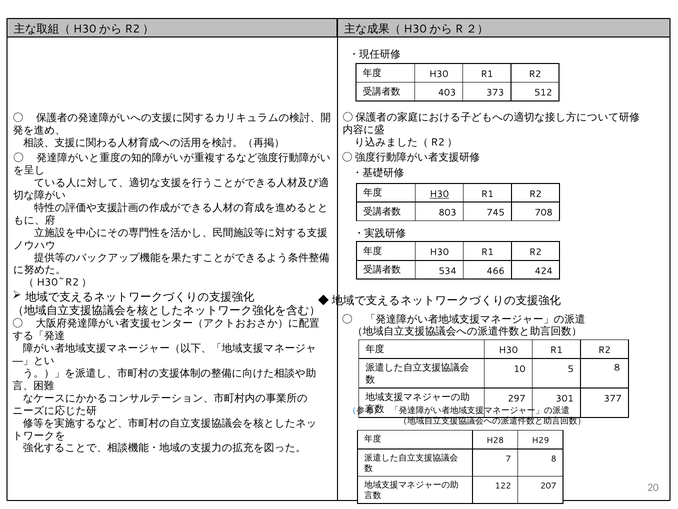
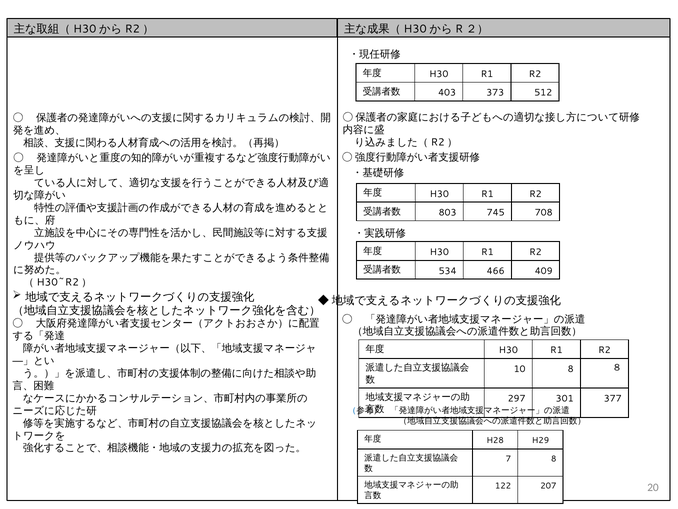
H30 underline: present -> none (439, 194)
424: 424 -> 409 (544, 271)
10 5: 5 -> 8 (571, 369)
